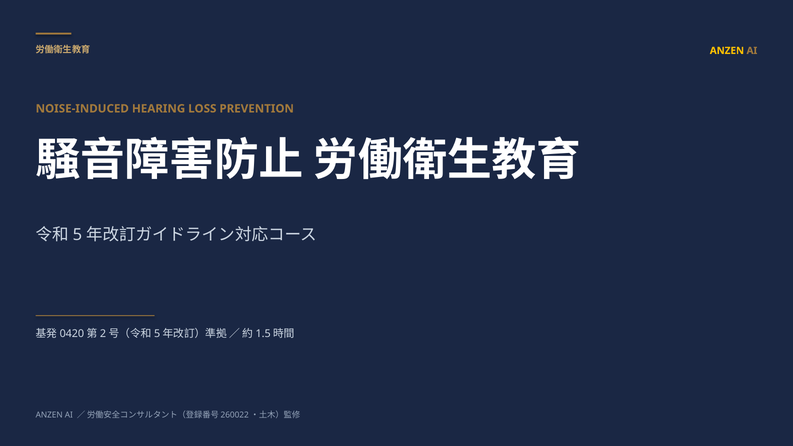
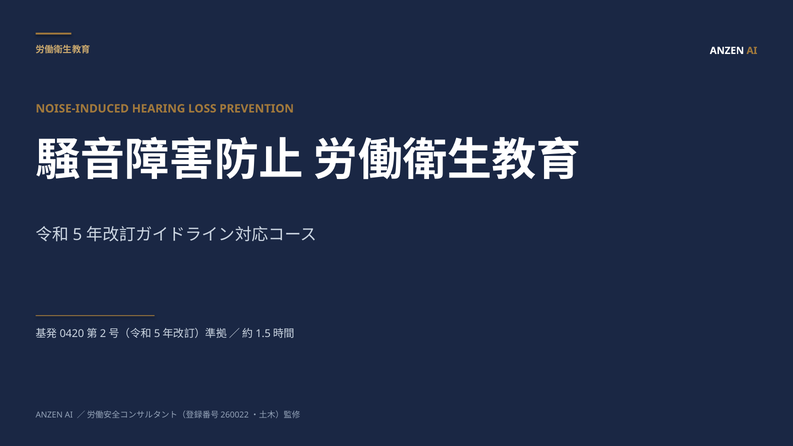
ANZEN colour: yellow -> white (727, 51)
